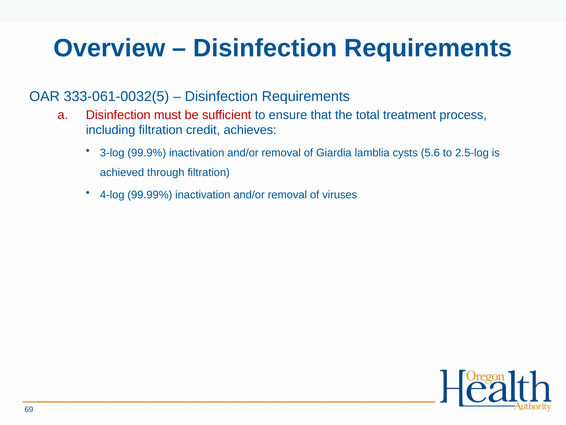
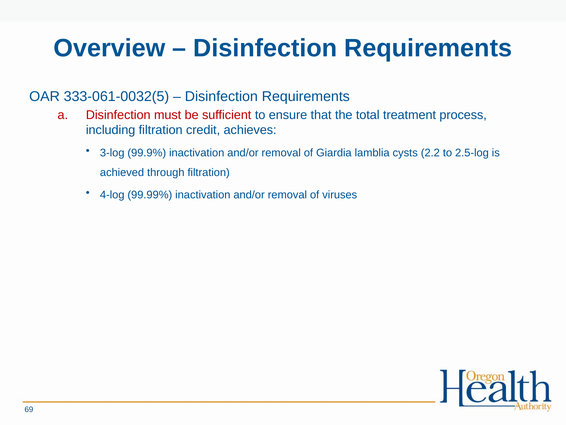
5.6: 5.6 -> 2.2 (430, 153)
